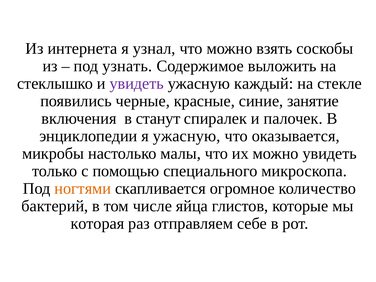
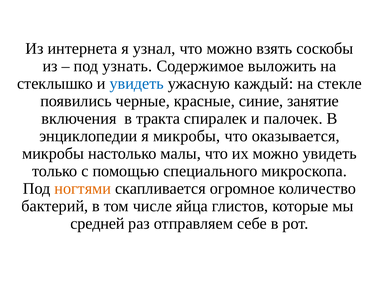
увидеть colour: purple -> blue (137, 84)
станут: станут -> тракта (158, 119)
я ужасную: ужасную -> микробы (187, 136)
которая: которая -> средней (97, 224)
